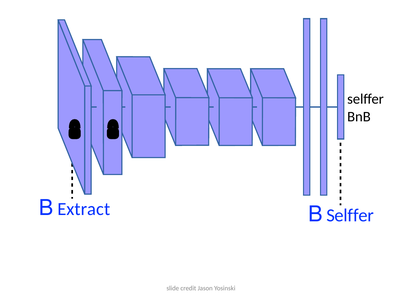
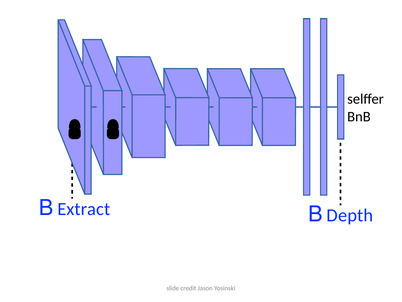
B Selffer: Selffer -> Depth (350, 215)
